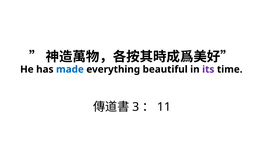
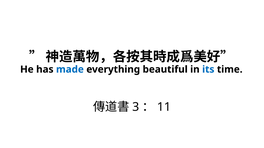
its colour: purple -> blue (208, 70)
